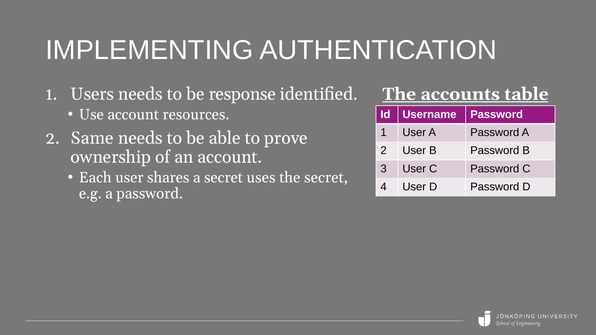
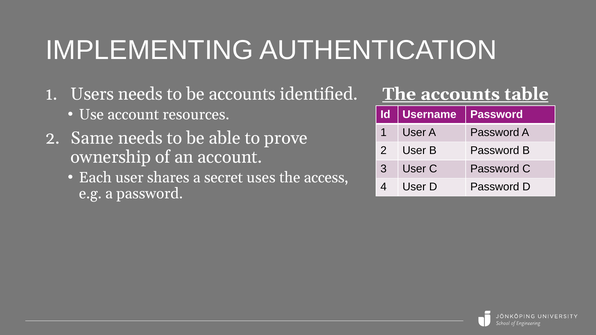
be response: response -> accounts (242, 94)
the secret: secret -> access (326, 178)
